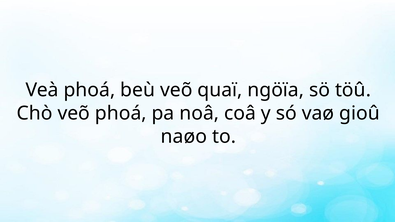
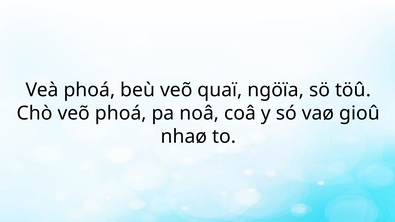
naøo: naøo -> nhaø (184, 137)
